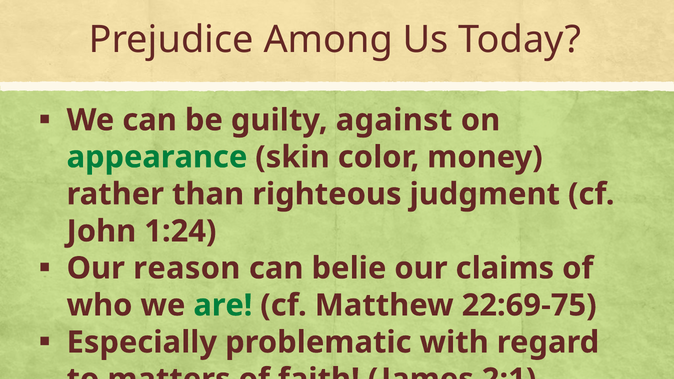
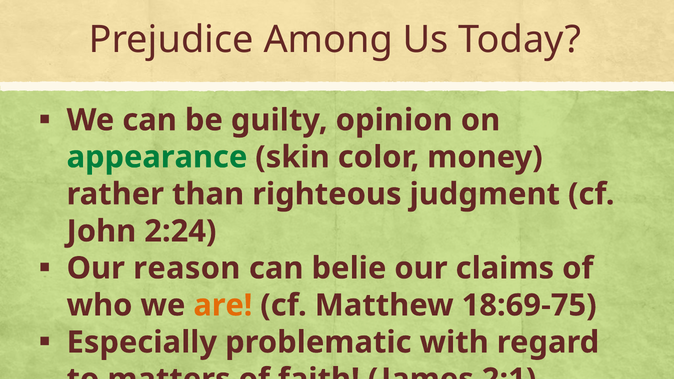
against: against -> opinion (394, 120)
1:24: 1:24 -> 2:24 (180, 231)
are colour: green -> orange (223, 305)
22:69-75: 22:69-75 -> 18:69-75 (529, 305)
